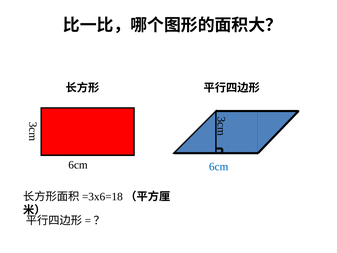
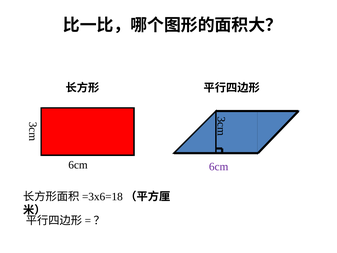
6cm colour: blue -> purple (219, 166)
